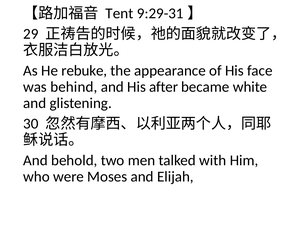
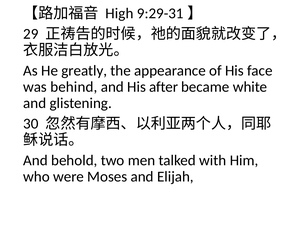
Tent: Tent -> High (119, 13)
rebuke: rebuke -> greatly (84, 70)
